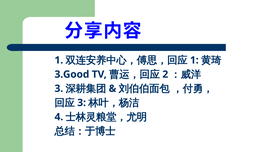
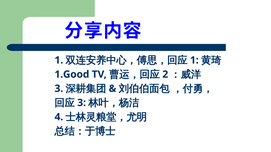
3.Good: 3.Good -> 1.Good (72, 75)
